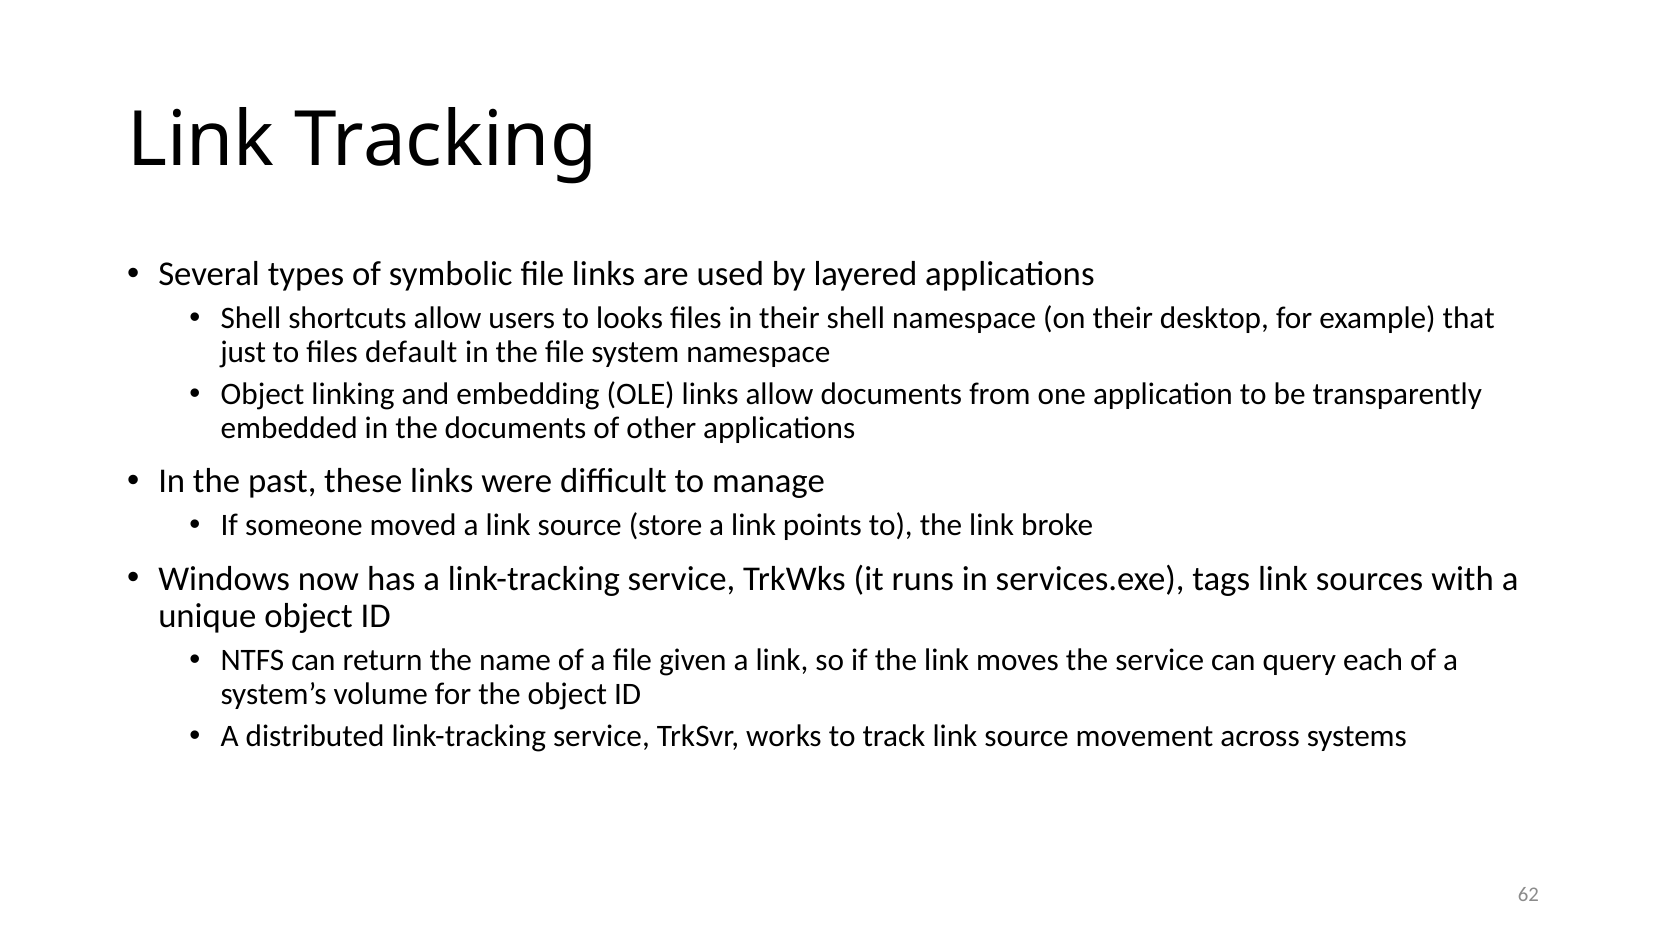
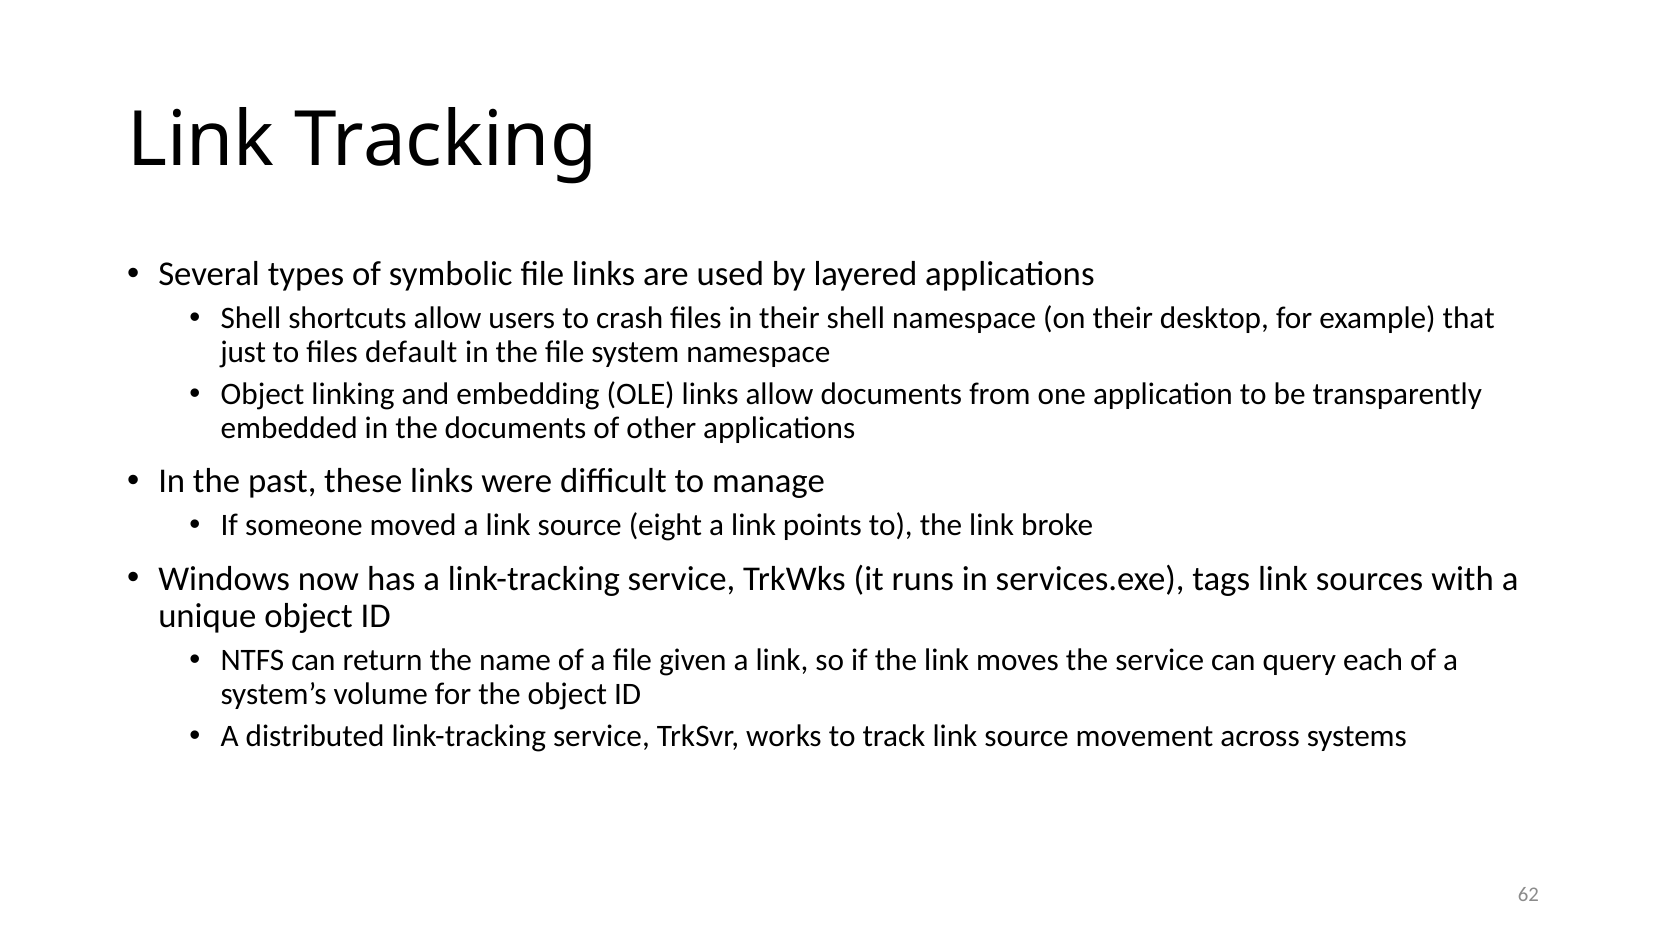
looks: looks -> crash (630, 319)
store: store -> eight (666, 526)
